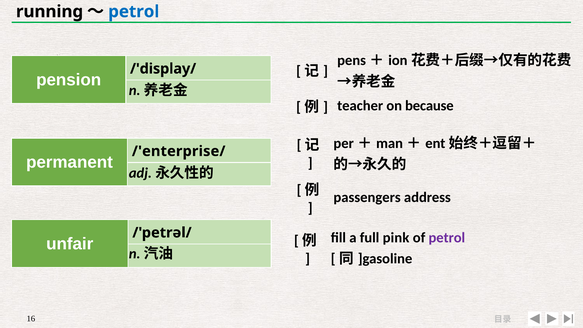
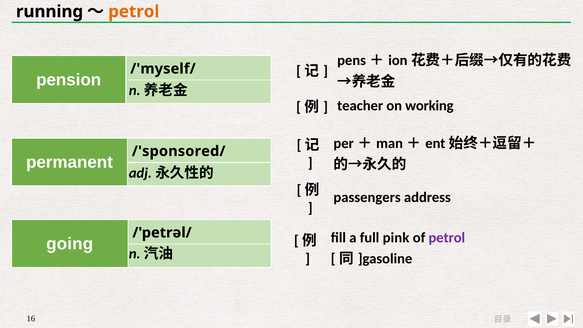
petrol colour: blue -> orange (134, 12)
/'display/: /'display/ -> /'myself/ (163, 69)
because: because -> working (429, 106)
/'enterprise/: /'enterprise/ -> /'sponsored/ (179, 151)
unfair: unfair -> going (70, 244)
